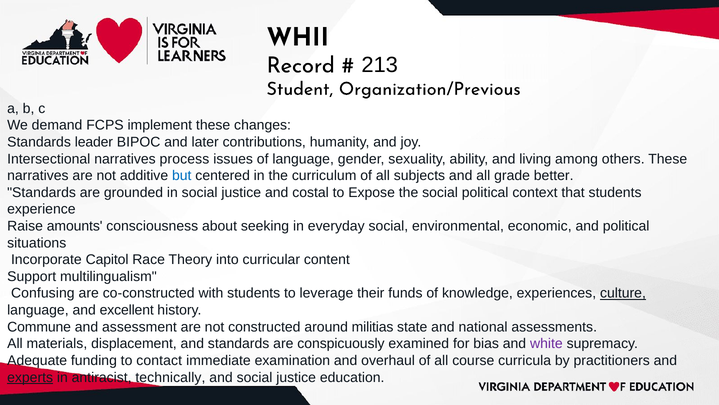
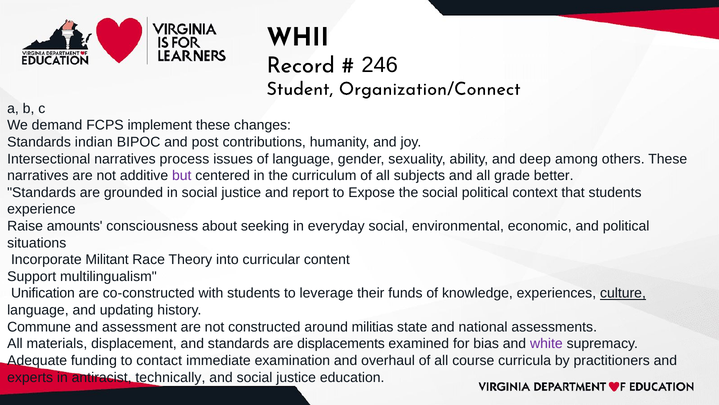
213: 213 -> 246 (380, 65)
Organization/Previous: Organization/Previous -> Organization/Connect (430, 89)
leader: leader -> indian (94, 142)
later: later -> post (205, 142)
living: living -> deep (535, 159)
but colour: blue -> purple (182, 175)
costal: costal -> report (311, 192)
Capitol: Capitol -> Militant (107, 259)
Confusing: Confusing -> Unification (43, 293)
excellent: excellent -> updating (127, 310)
conspicuously: conspicuously -> displacements (341, 343)
experts underline: present -> none (30, 377)
